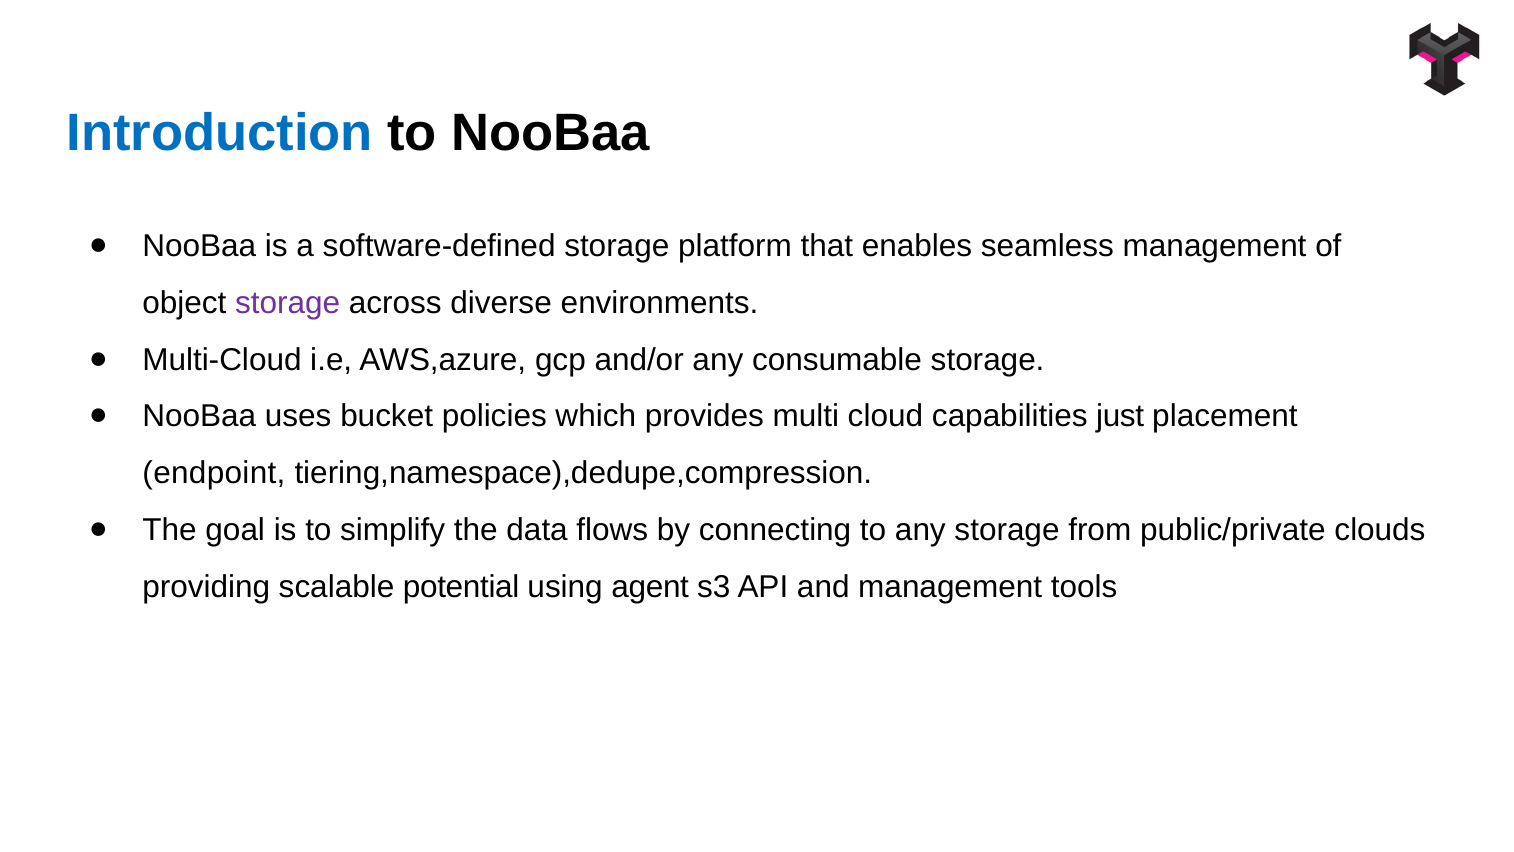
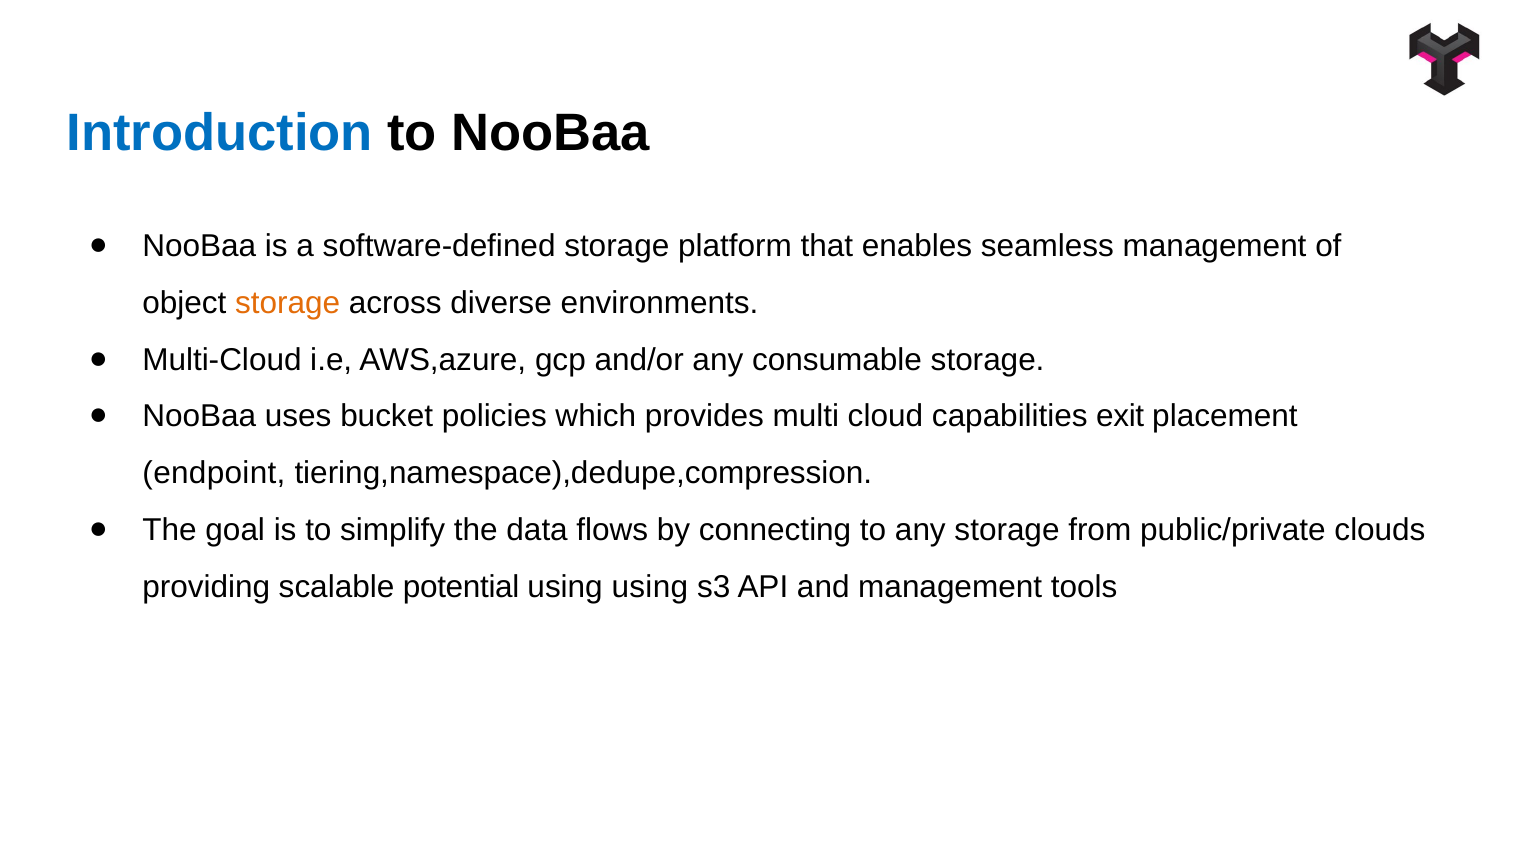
storage colour: purple -> orange (288, 303)
just: just -> exit (1120, 416)
using agent: agent -> using (650, 586)
